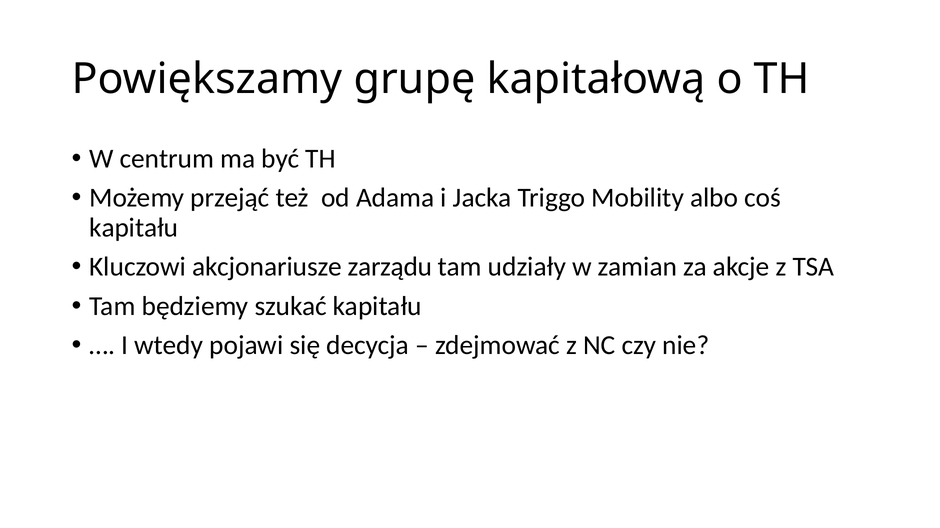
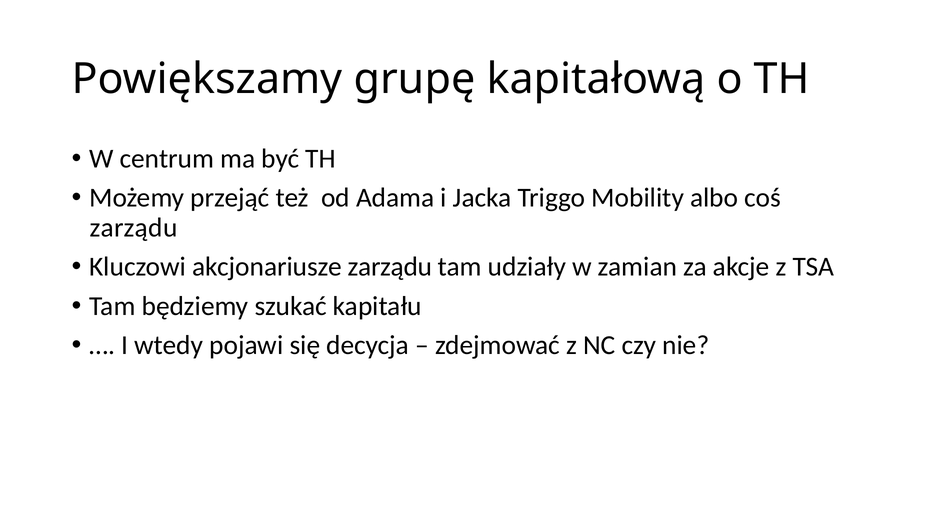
kapitału: kapitału -> zarządu (134, 228)
